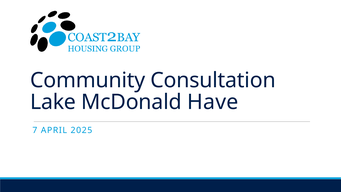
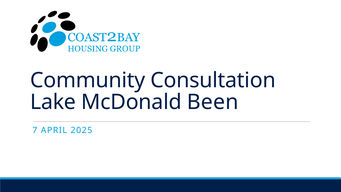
Have: Have -> Been (213, 102)
